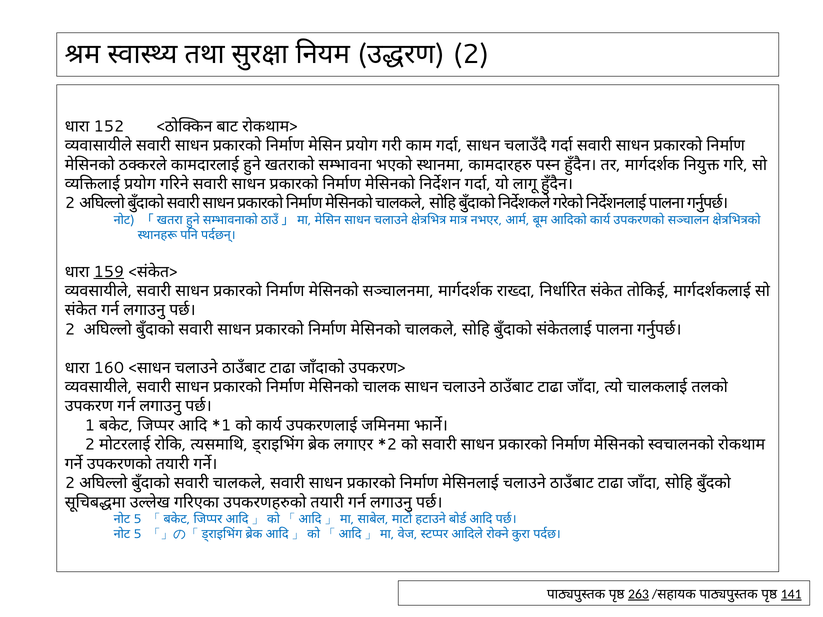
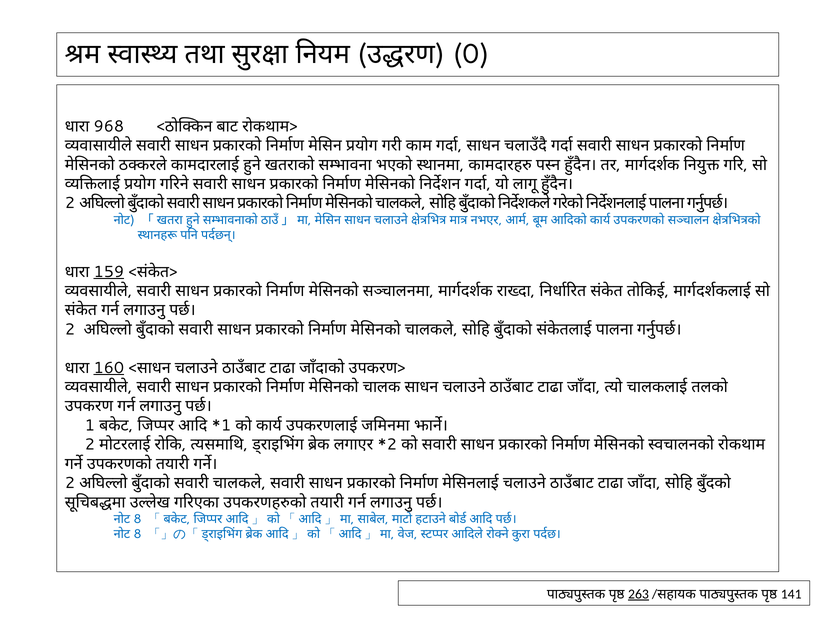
2: 2 -> 0 (471, 54)
152: 152 -> 968 (109, 126)
160 underline: none -> present (109, 368)
5: 5 -> 8 (138, 519)
5: 5 -> 8 (138, 534)
141 underline: present -> none (791, 594)
